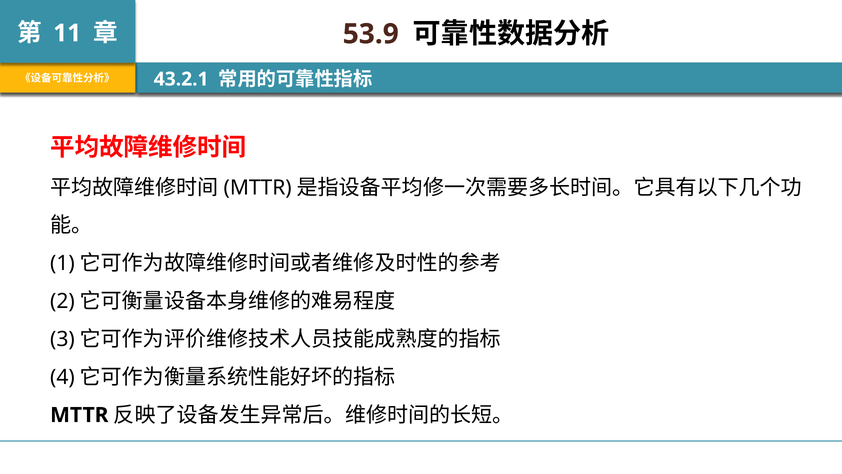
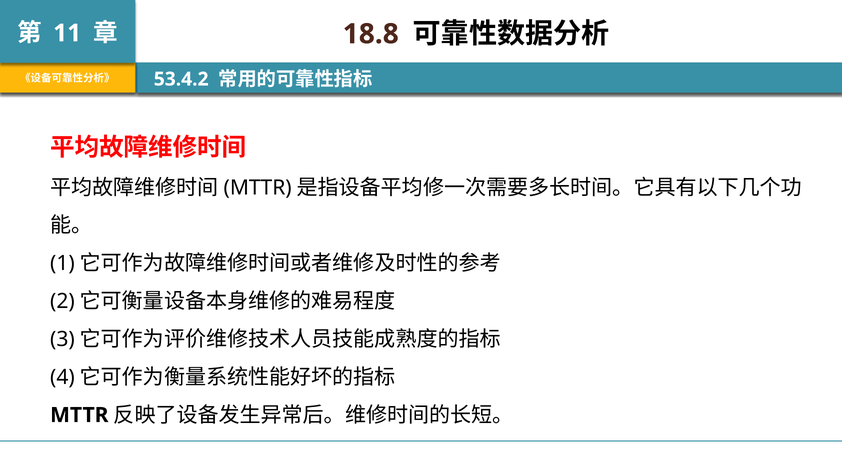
53.9: 53.9 -> 18.8 (371, 34)
43.2.1: 43.2.1 -> 53.4.2 (181, 79)
